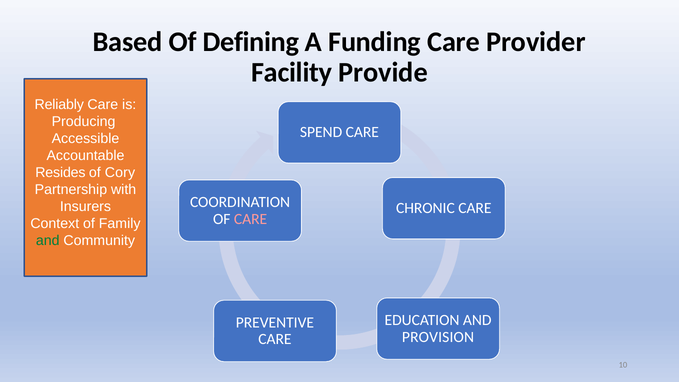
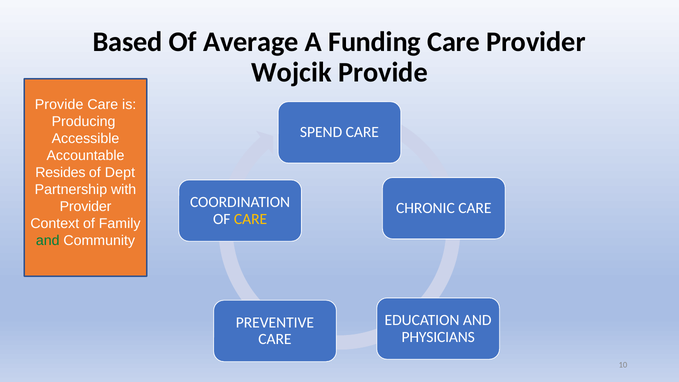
Defining: Defining -> Average (251, 42)
Facility: Facility -> Wojcik (291, 72)
Reliably: Reliably -> Provide (59, 105)
Cory: Cory -> Dept (120, 173)
Insurers: Insurers -> Provider (86, 207)
CARE colour: pink -> yellow (251, 219)
PROVISION: PROVISION -> PHYSICIANS (438, 337)
